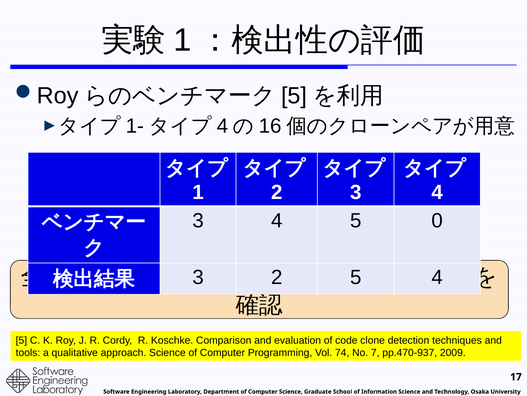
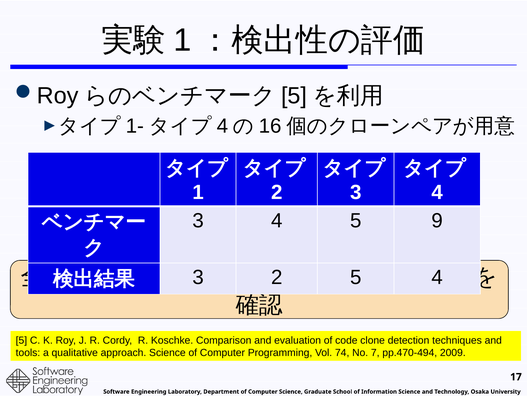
0: 0 -> 9 (437, 220)
pp.470-937: pp.470-937 -> pp.470-494 (410, 352)
